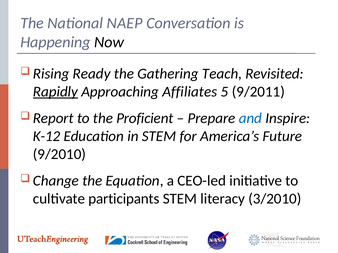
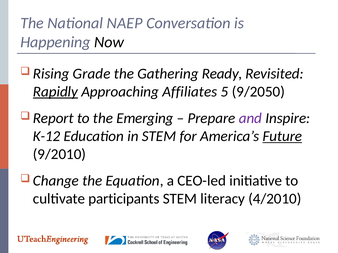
Ready: Ready -> Grade (92, 74)
Teach: Teach -> Ready (222, 74)
9/2011: 9/2011 -> 9/2050 (258, 92)
Proficient: Proficient -> Emerging (145, 118)
and colour: blue -> purple (250, 118)
Future underline: none -> present (282, 136)
3/2010: 3/2010 -> 4/2010 (275, 199)
